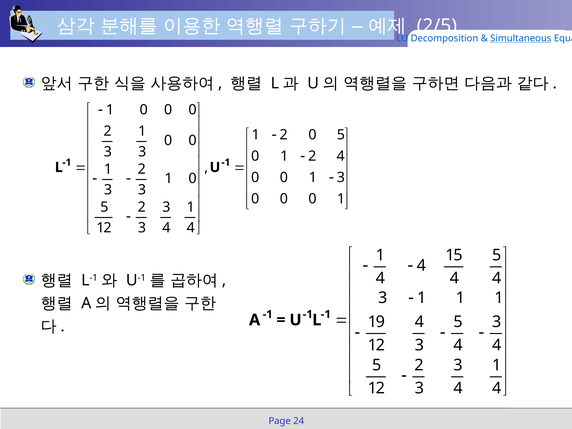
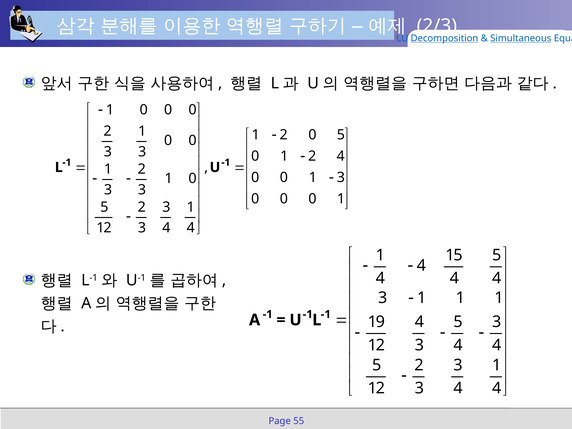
2/5: 2/5 -> 2/3 (437, 26)
Decomposition underline: none -> present (444, 38)
24: 24 -> 55 (299, 421)
